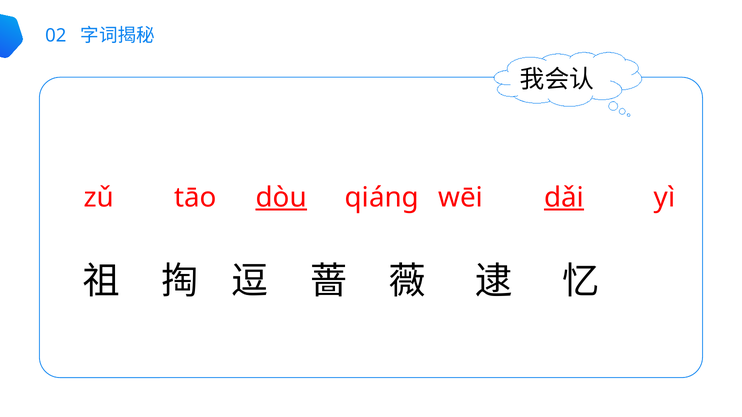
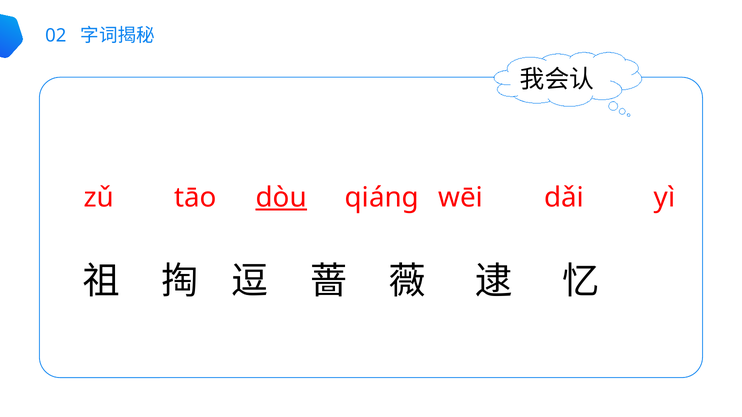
dǎi underline: present -> none (564, 198)
